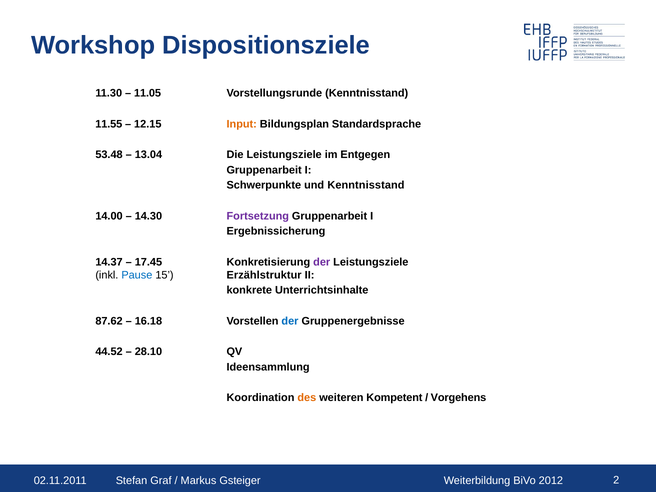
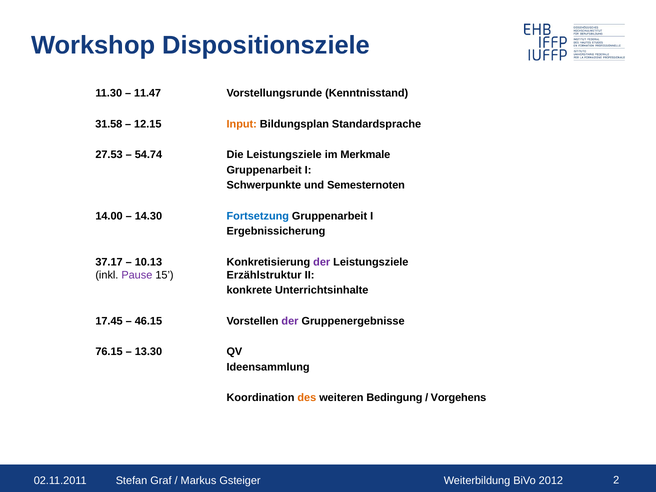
11.05: 11.05 -> 11.47 (148, 93)
11.55: 11.55 -> 31.58 (109, 124)
53.48: 53.48 -> 27.53 (109, 155)
13.04: 13.04 -> 54.74 (148, 155)
Entgegen: Entgegen -> Merkmale (365, 155)
und Kenntnisstand: Kenntnisstand -> Semesternoten (366, 185)
Fortsetzung colour: purple -> blue (258, 216)
14.37: 14.37 -> 37.17 (109, 262)
17.45: 17.45 -> 10.13 (148, 262)
Pause colour: blue -> purple (137, 275)
87.62: 87.62 -> 17.45 (109, 321)
16.18: 16.18 -> 46.15 (148, 321)
der colour: blue -> purple (290, 321)
44.52: 44.52 -> 76.15 (109, 352)
28.10: 28.10 -> 13.30 (148, 352)
Kompetent: Kompetent -> Bedingung (394, 398)
